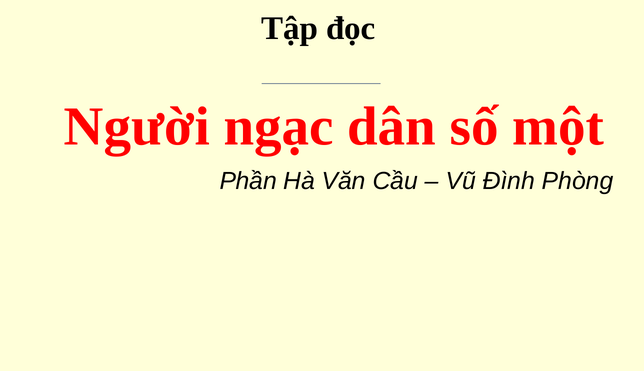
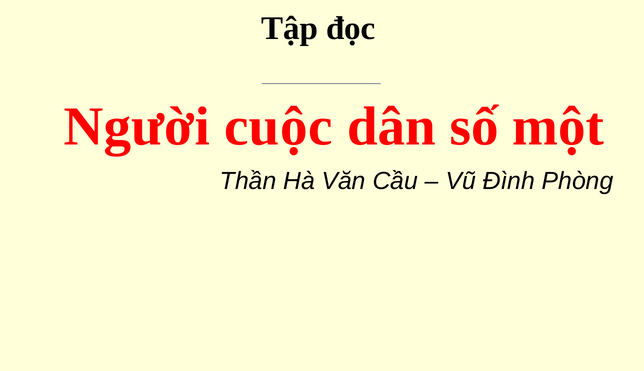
ngạc: ngạc -> cuộc (278, 127)
Phần: Phần -> Thần (248, 181)
